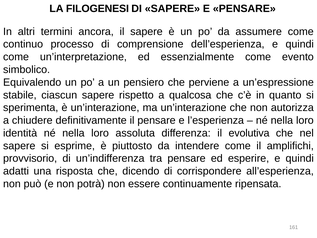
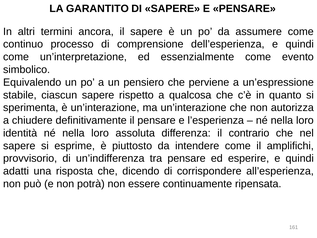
FILOGENESI: FILOGENESI -> GARANTITO (97, 9)
evolutiva: evolutiva -> contrario (249, 133)
